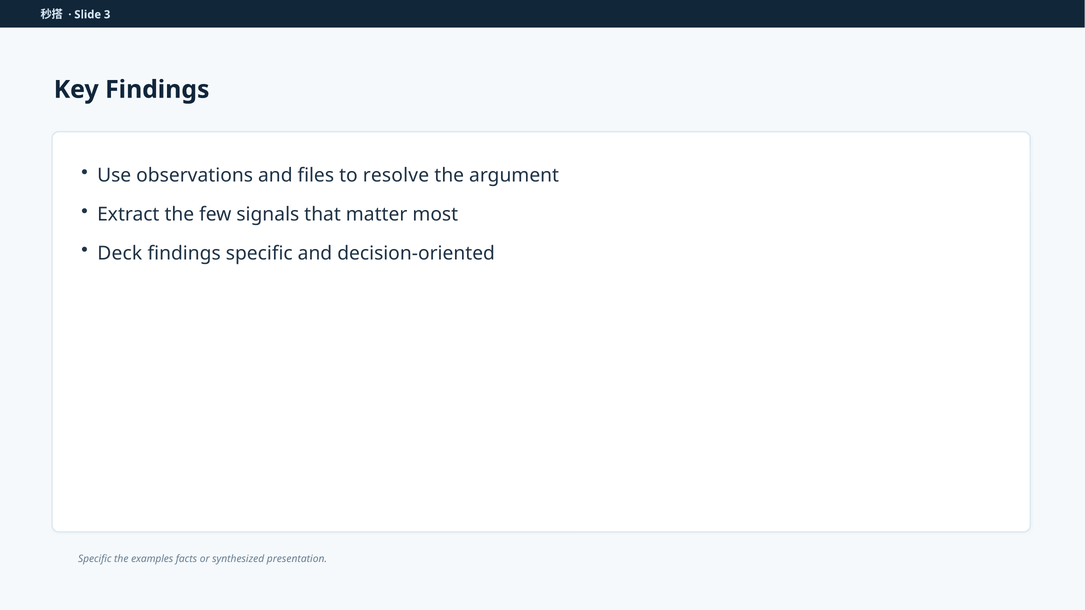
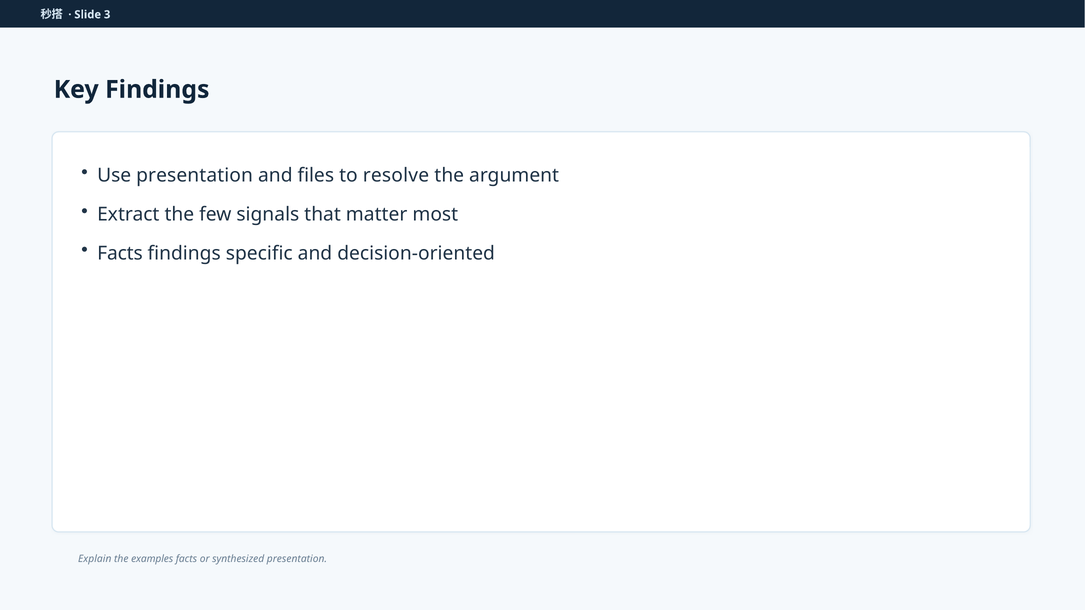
Use observations: observations -> presentation (195, 176)
Deck: Deck -> Facts (120, 253)
Specific: Specific -> Explain (95, 559)
